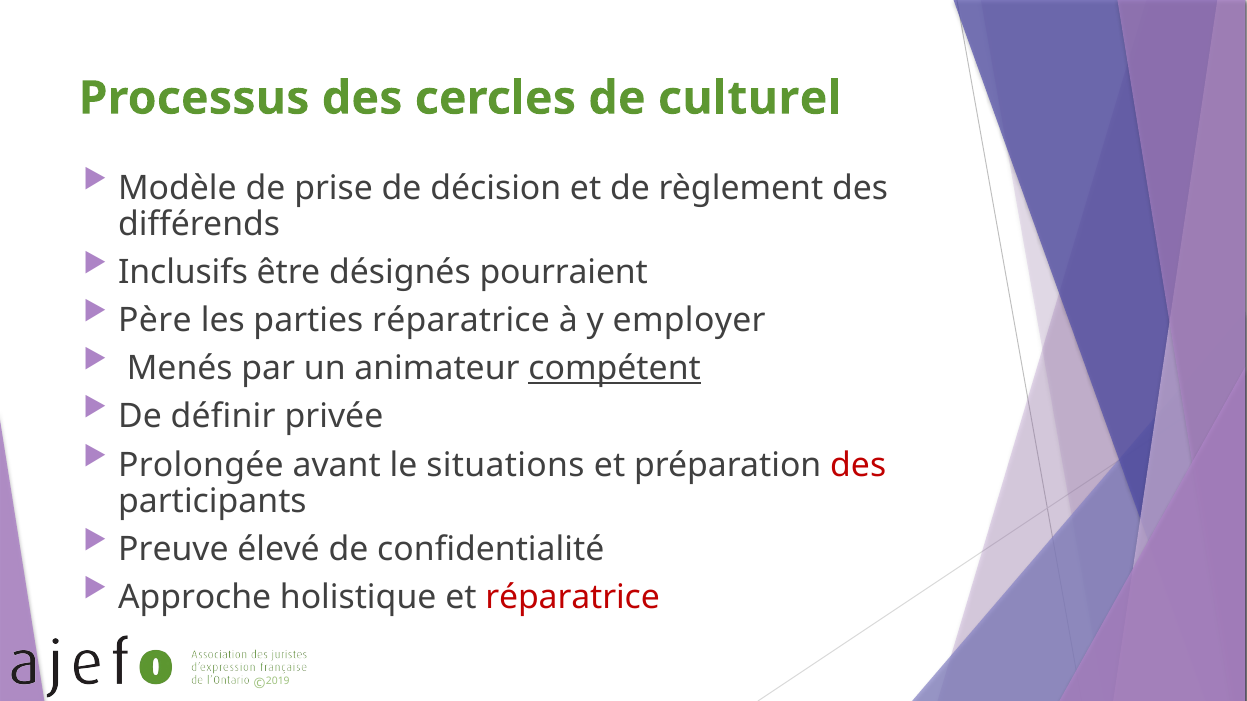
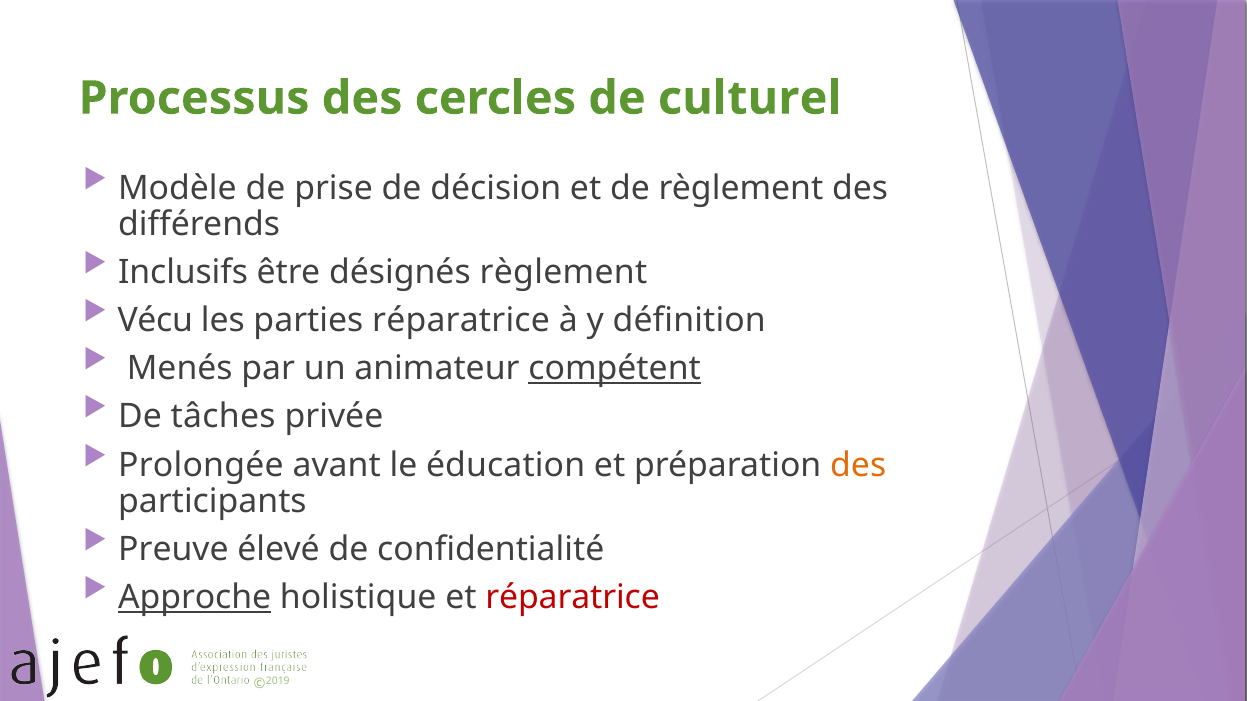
désignés pourraient: pourraient -> règlement (563, 273)
Père: Père -> Vécu (155, 321)
employer: employer -> définition (689, 321)
définir: définir -> tâches (223, 417)
situations: situations -> éducation (506, 465)
des colour: red -> orange (858, 465)
Approche underline: none -> present (195, 598)
